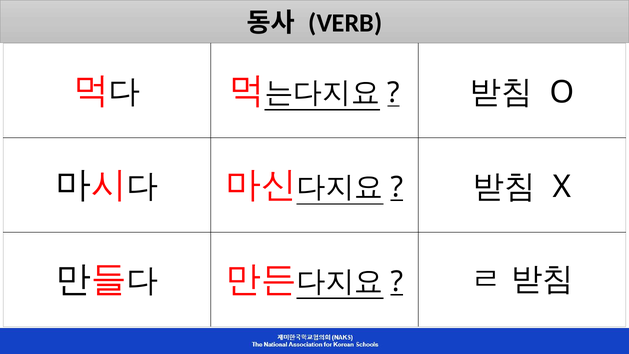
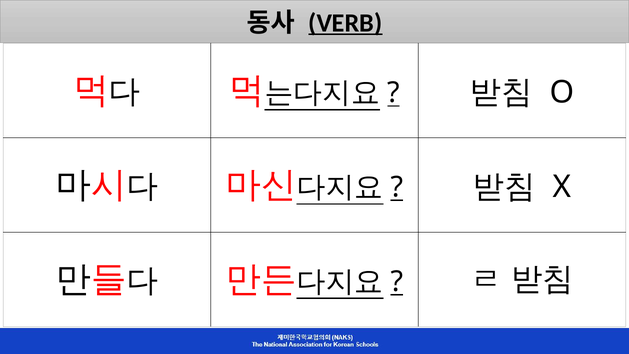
VERB underline: none -> present (345, 23)
